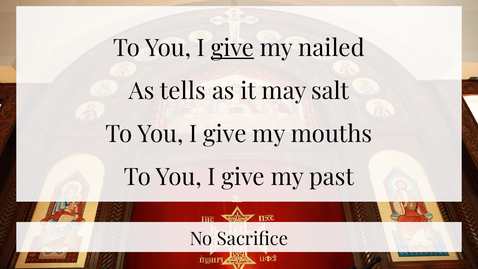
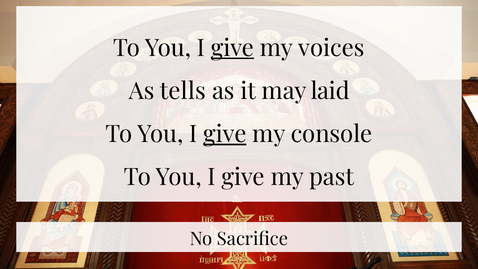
nailed: nailed -> voices (331, 48)
salt: salt -> laid (330, 91)
give underline: none -> present (225, 134)
mouths: mouths -> console (331, 134)
